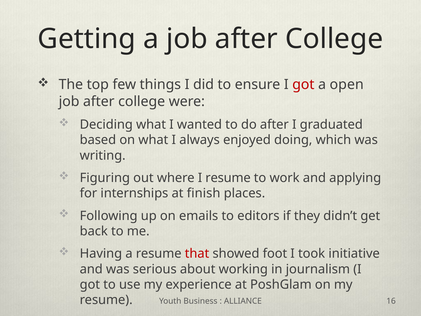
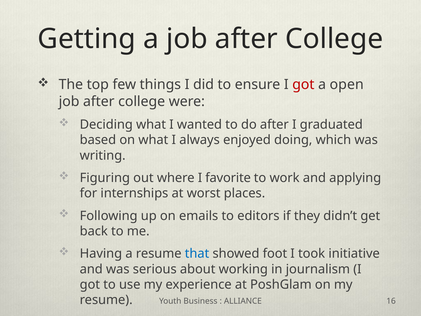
I resume: resume -> favorite (228, 178)
finish: finish -> worst (204, 193)
that colour: red -> blue (197, 254)
